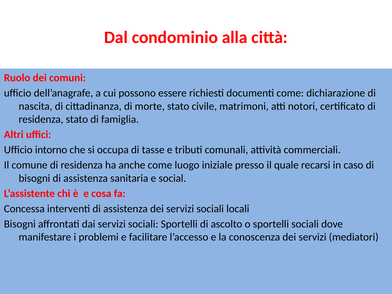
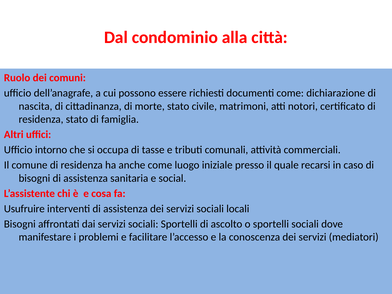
Concessa: Concessa -> Usufruire (24, 209)
